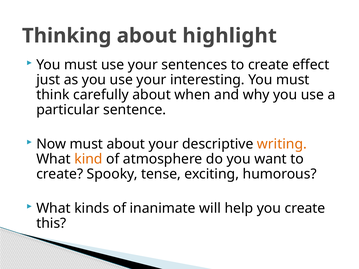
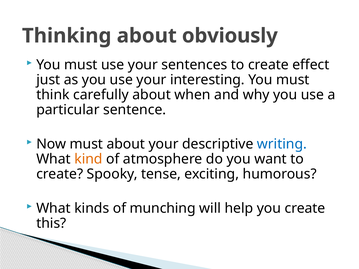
highlight: highlight -> obviously (230, 36)
writing colour: orange -> blue (282, 144)
inanimate: inanimate -> munching (163, 208)
